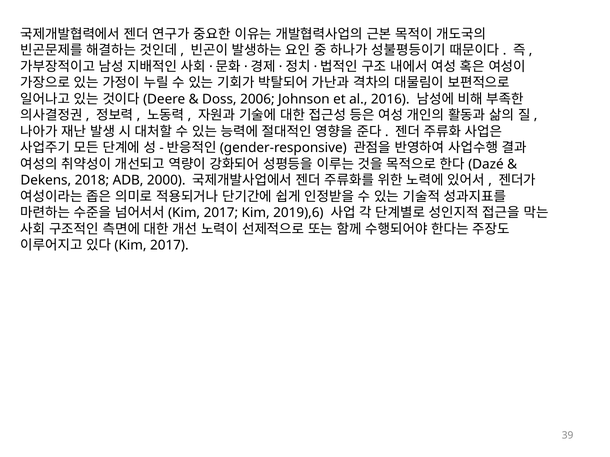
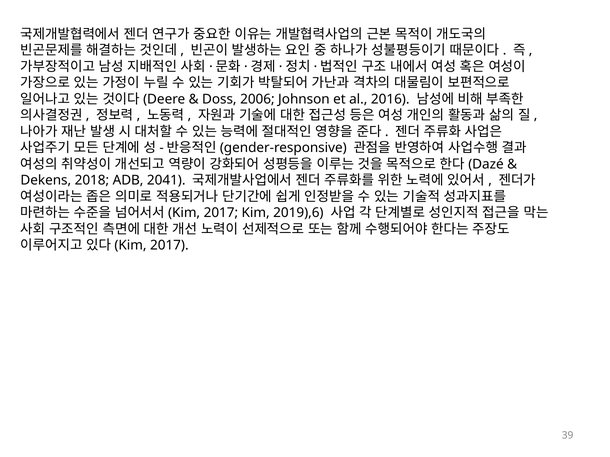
2000: 2000 -> 2041 (166, 181)
